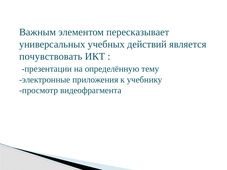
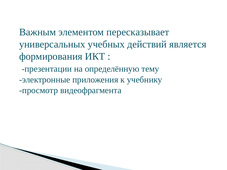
почувствовать: почувствовать -> формирования (51, 56)
